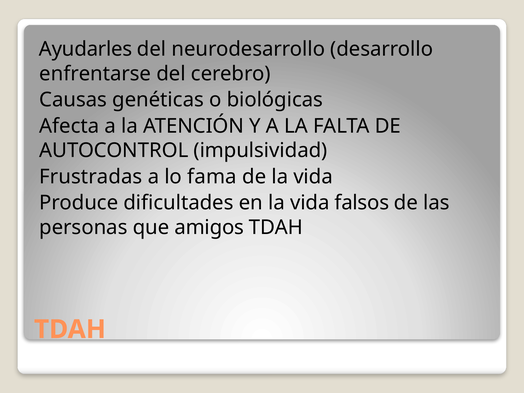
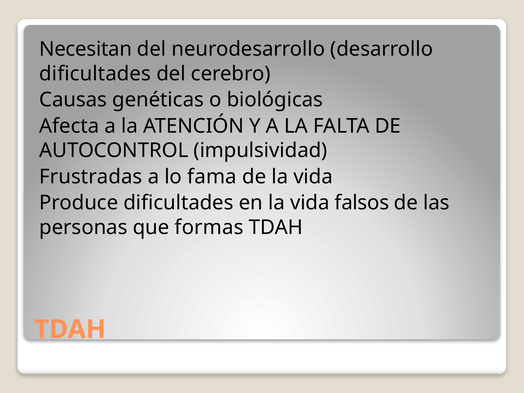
Ayudarles: Ayudarles -> Necesitan (86, 49)
enfrentarse: enfrentarse -> dificultades (95, 74)
amigos: amigos -> formas (209, 227)
